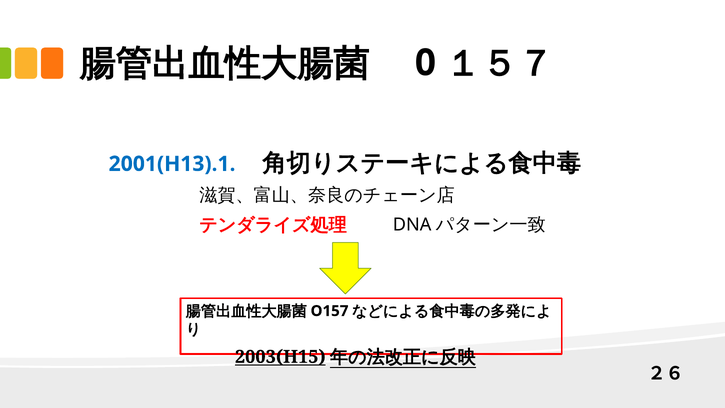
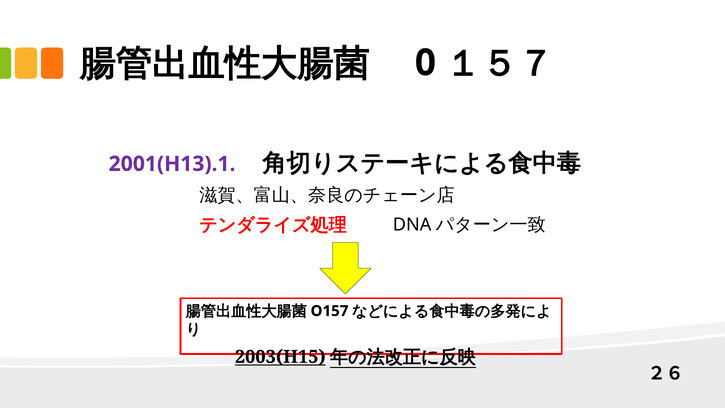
2001(H13).1 colour: blue -> purple (172, 164)
